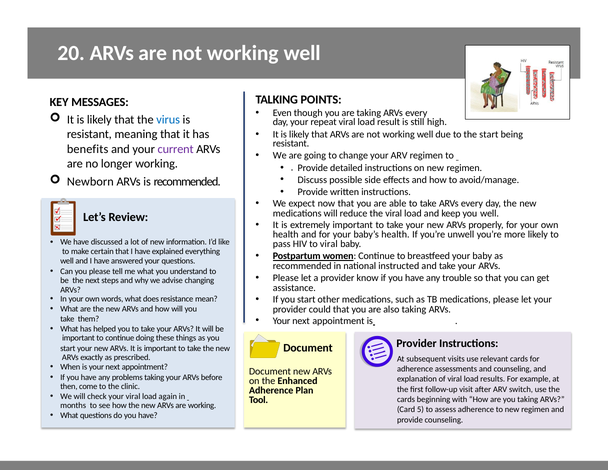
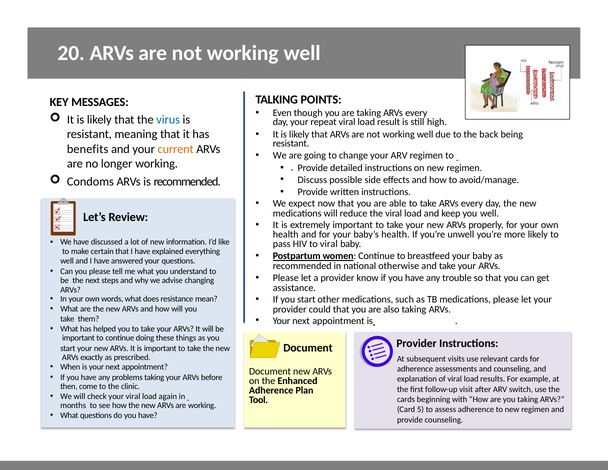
the start: start -> back (489, 134)
current colour: purple -> orange (176, 149)
Newborn: Newborn -> Condoms (90, 182)
instructed: instructed -> otherwise (399, 266)
